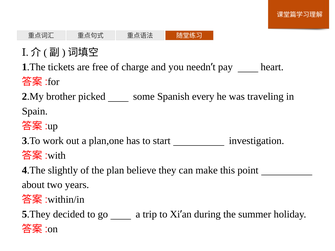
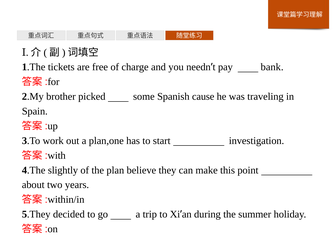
heart: heart -> bank (272, 67)
every: every -> cause (203, 97)
